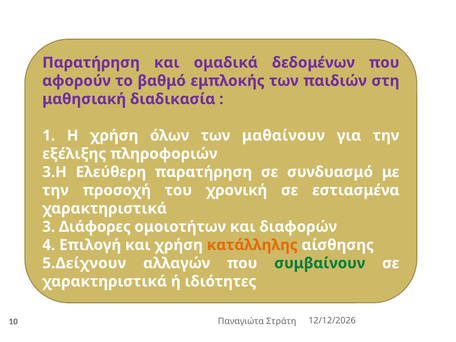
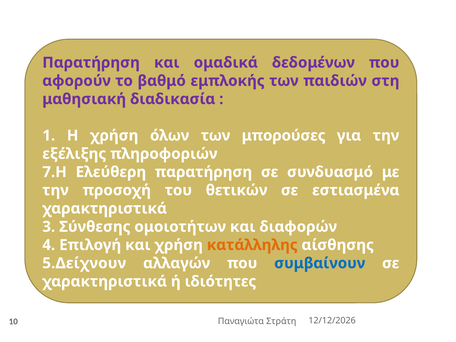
μαθαίνουν: μαθαίνουν -> μπορούσες (284, 136)
3.Η: 3.Η -> 7.Η (55, 172)
χρονική: χρονική -> θετικών (237, 190)
Διάφορες: Διάφορες -> Σύνθεσης (95, 227)
συμβαίνουν colour: green -> blue (320, 263)
